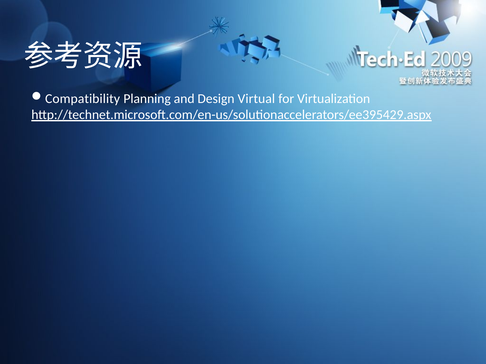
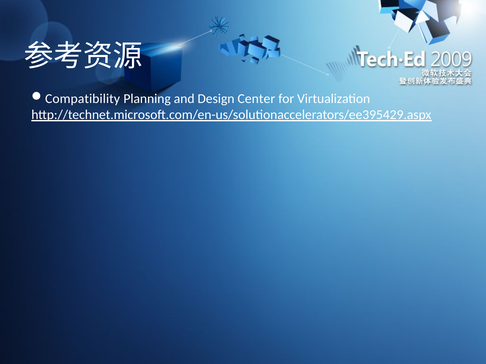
Virtual: Virtual -> Center (256, 99)
